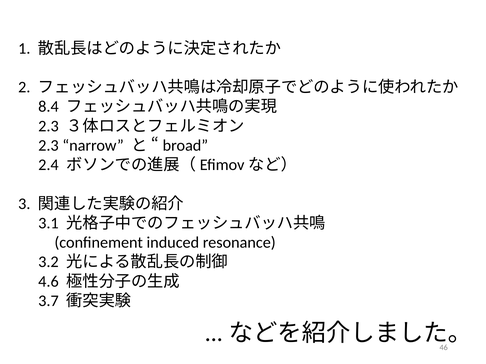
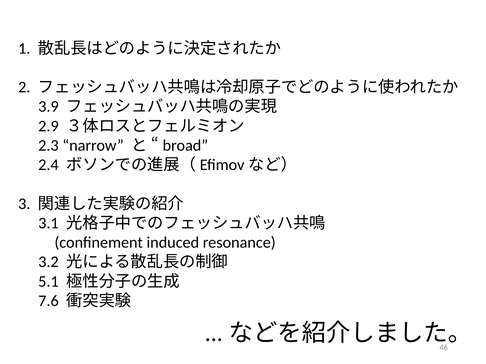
8.4: 8.4 -> 3.9 (48, 107)
2.3: 2.3 -> 2.9 (48, 126)
4.6: 4.6 -> 5.1 (48, 282)
3.7: 3.7 -> 7.6 (48, 301)
